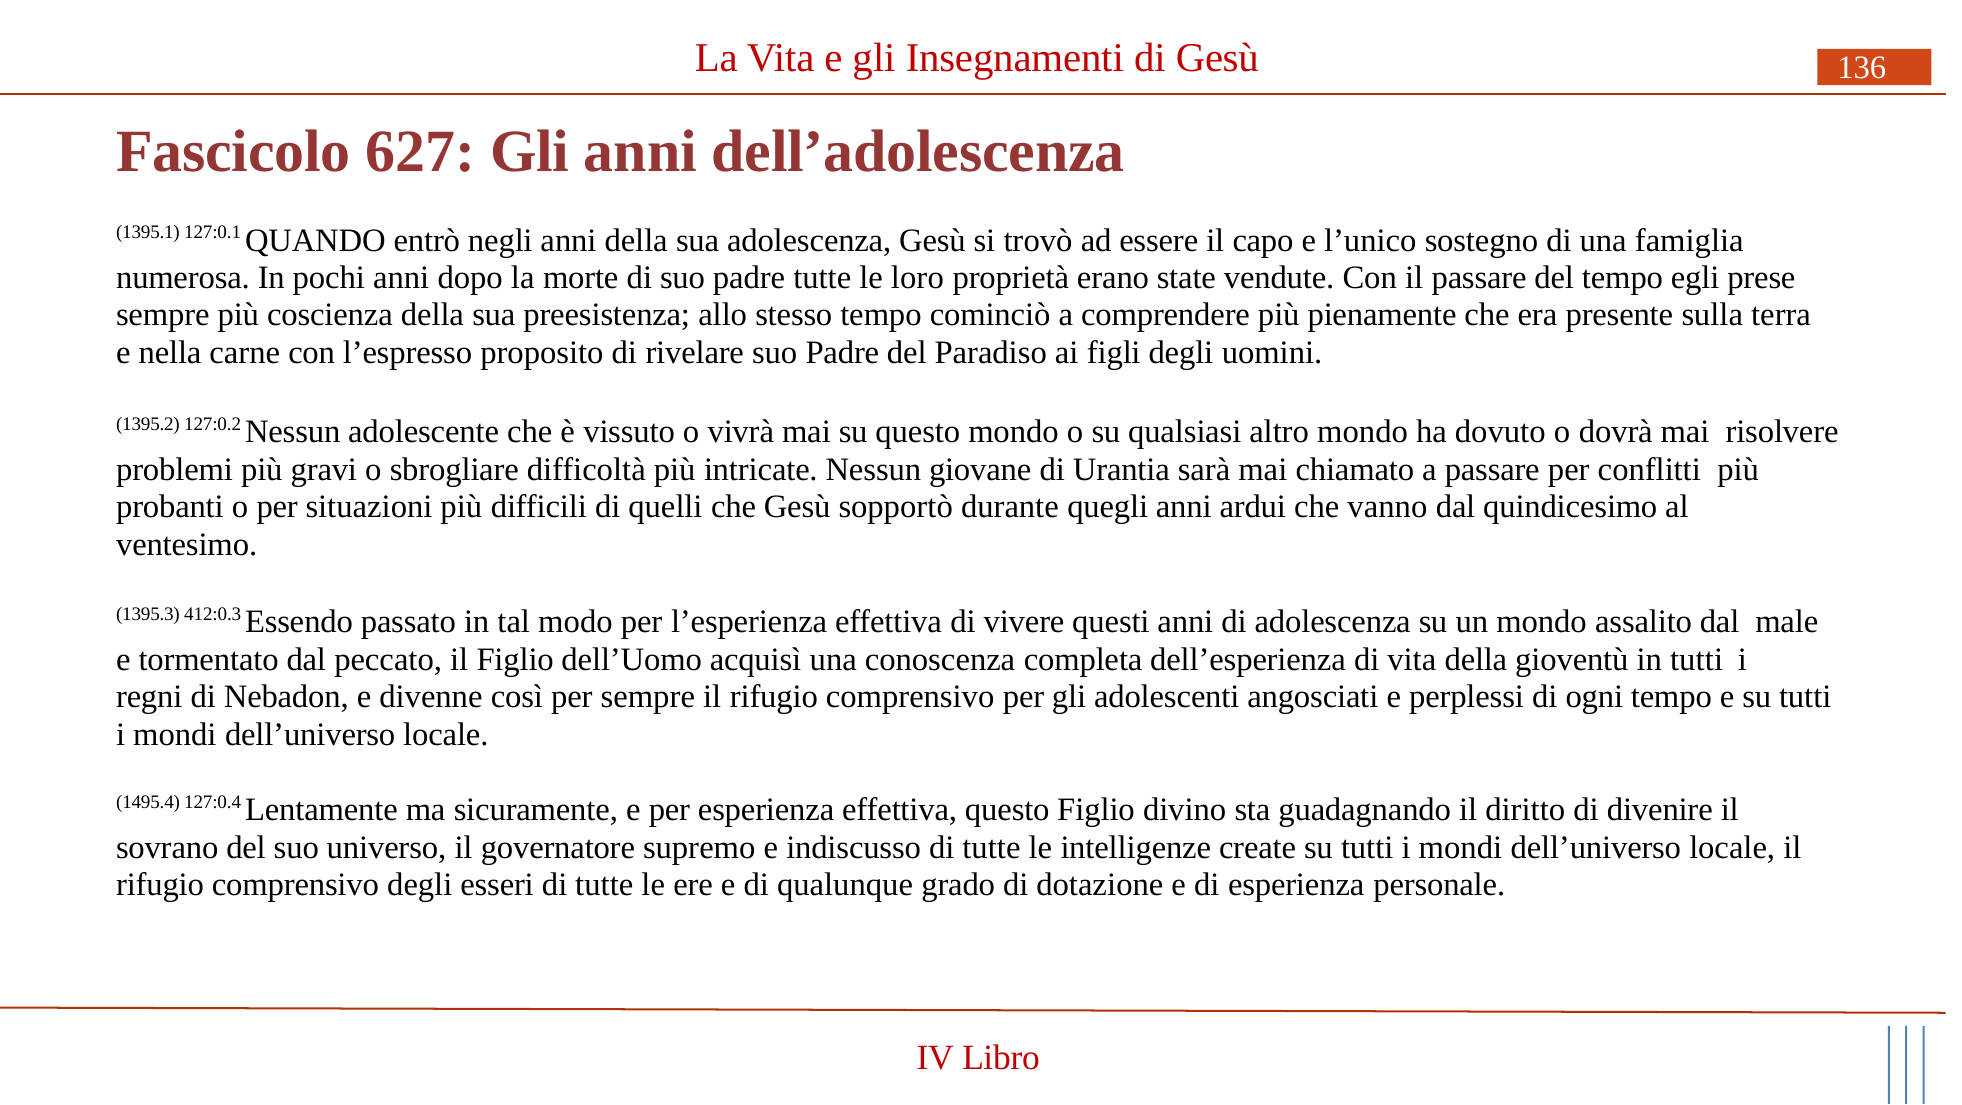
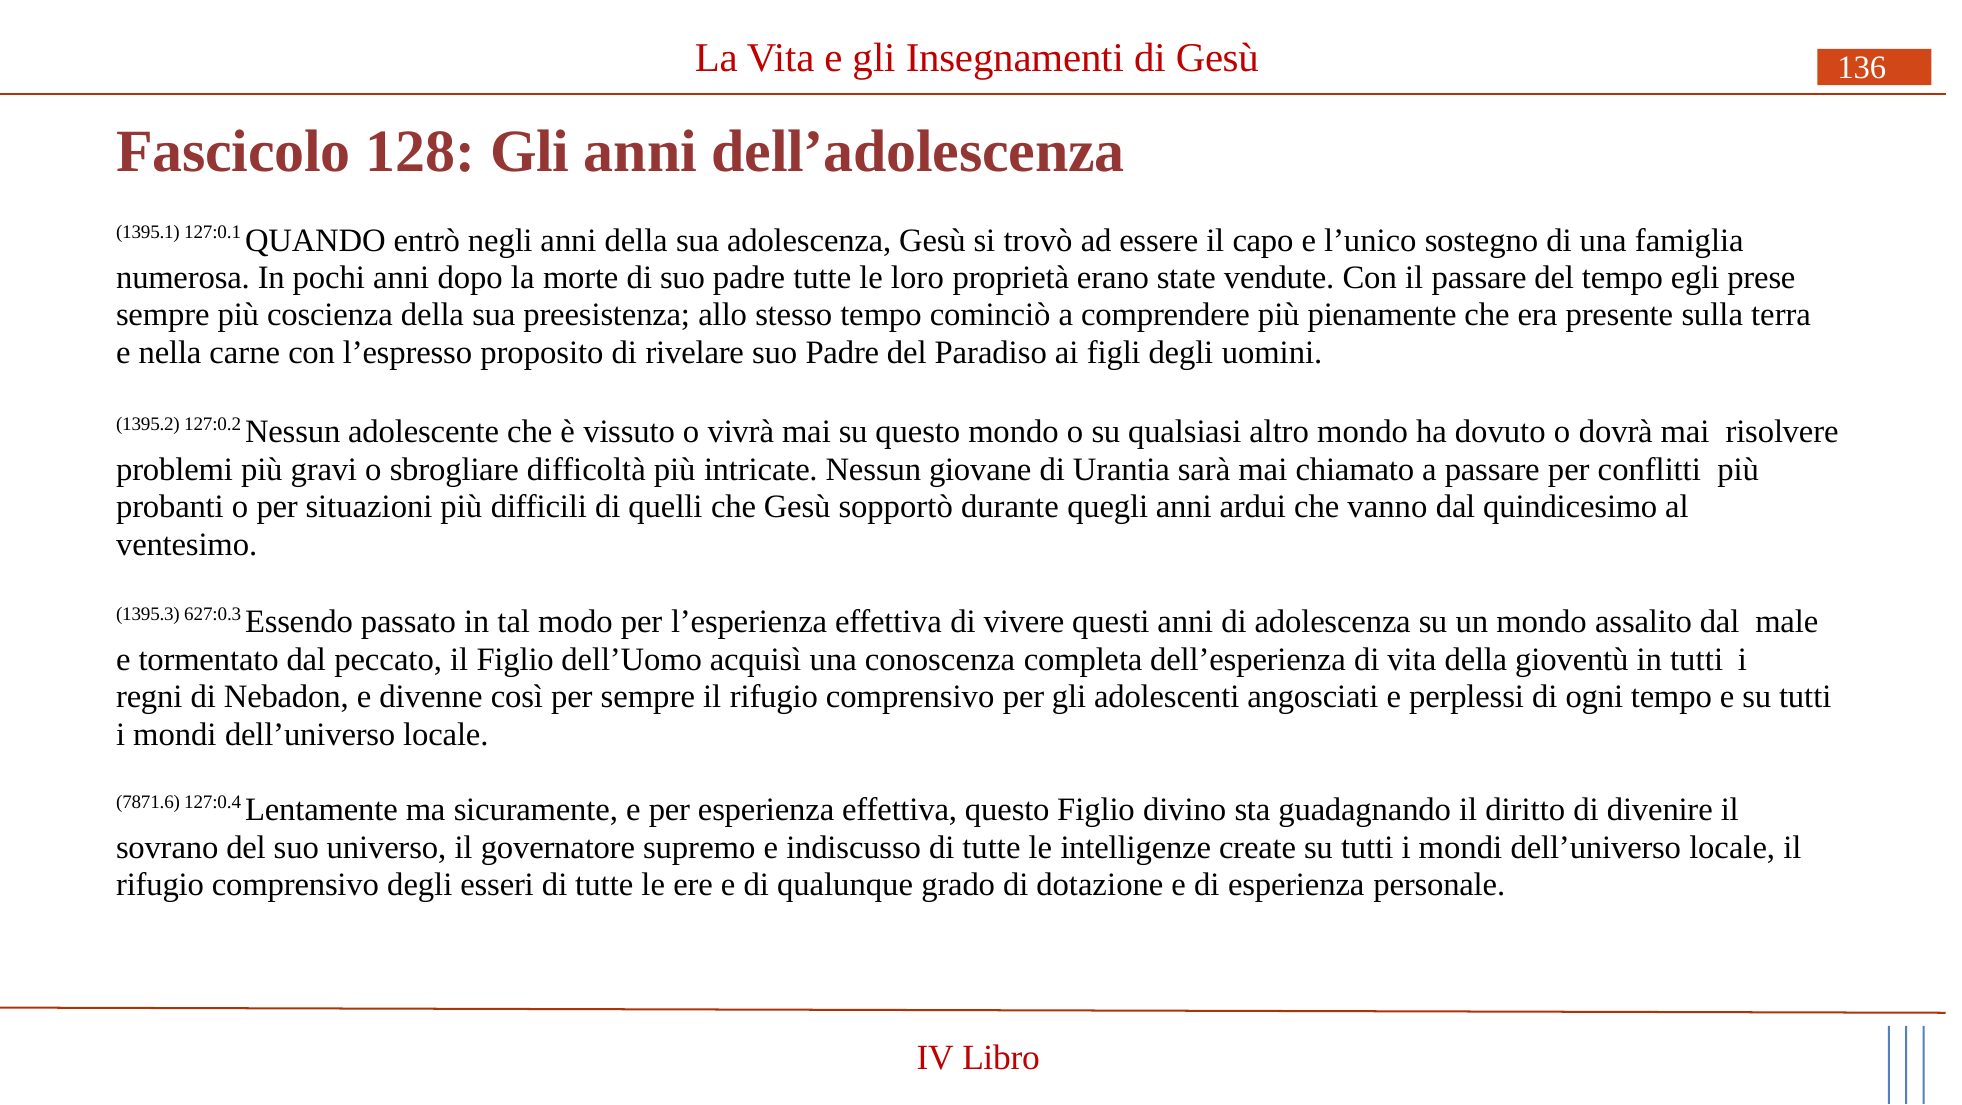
627: 627 -> 128 (420, 152)
412:0.3: 412:0.3 -> 627:0.3 (213, 614)
1495.4: 1495.4 -> 7871.6 (148, 802)
